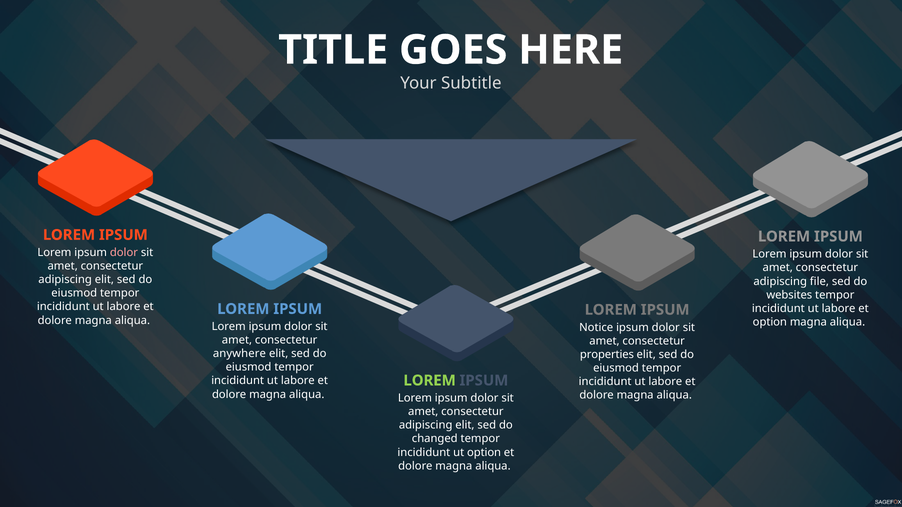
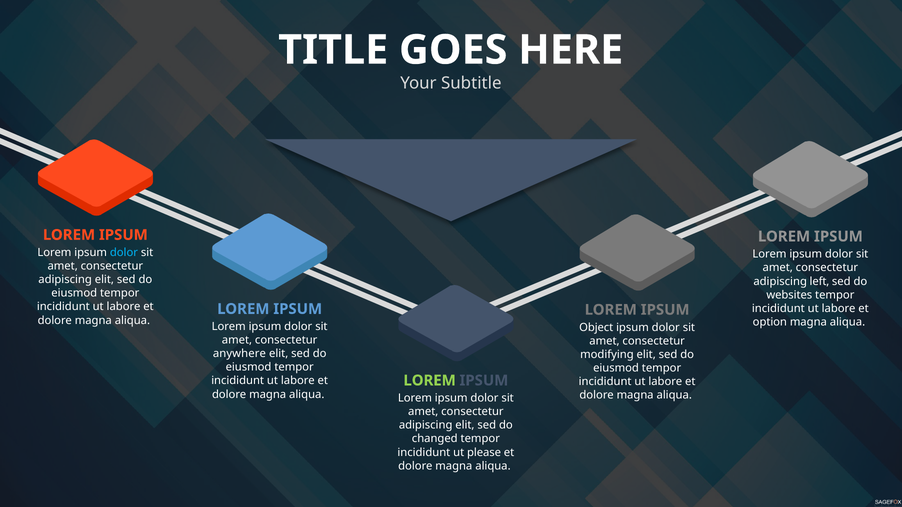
dolor colour: pink -> light blue (124, 253)
file: file -> left (819, 282)
Notice: Notice -> Object (596, 328)
properties: properties -> modifying (607, 355)
ut option: option -> please (484, 453)
